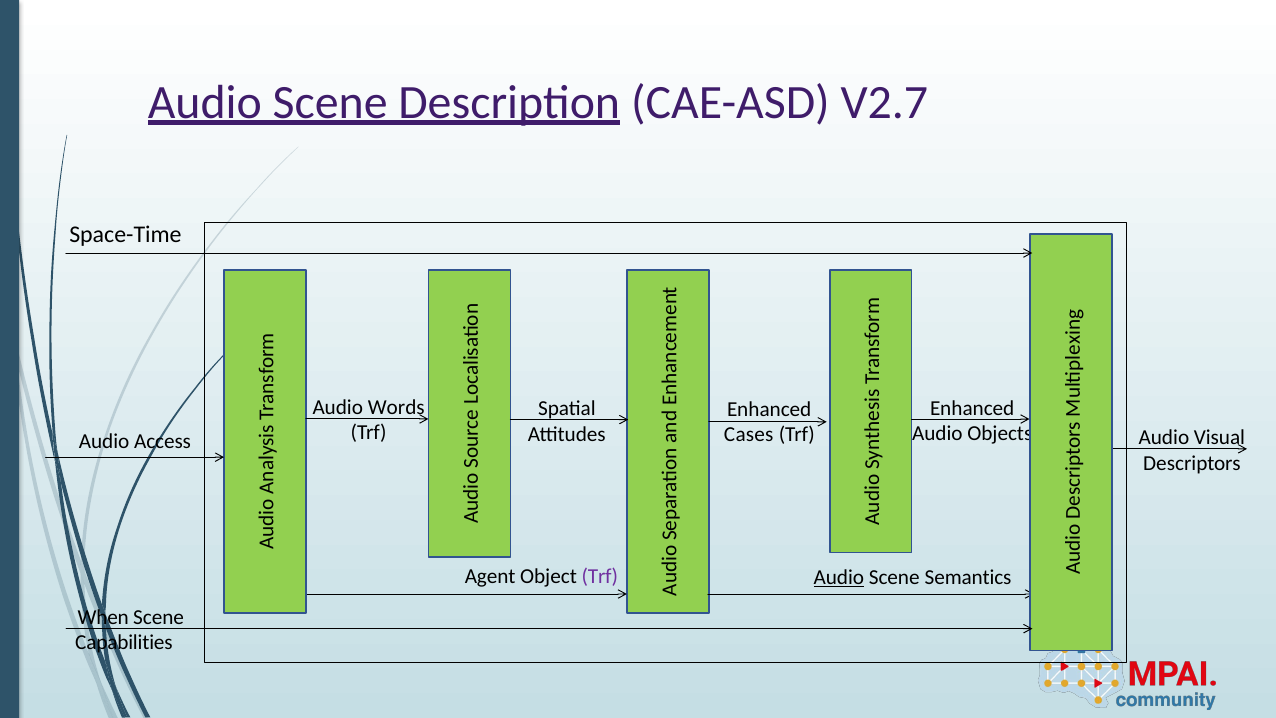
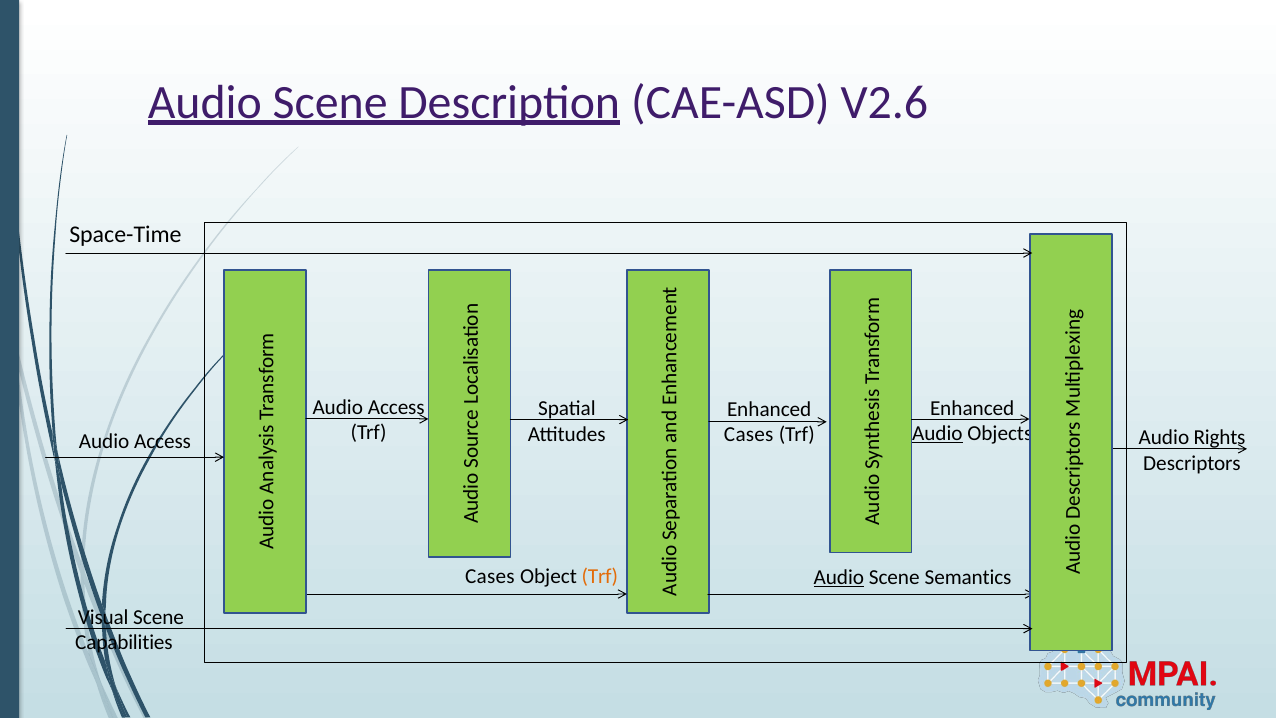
V2.7: V2.7 -> V2.6 (884, 102)
Words: Words -> Access (396, 407)
Audio underline: none -> present (937, 433)
Visual: Visual -> Rights (1220, 437)
Agent: Agent -> Cases (490, 577)
Trf colour: purple -> orange (600, 577)
When: When -> Visual (103, 617)
